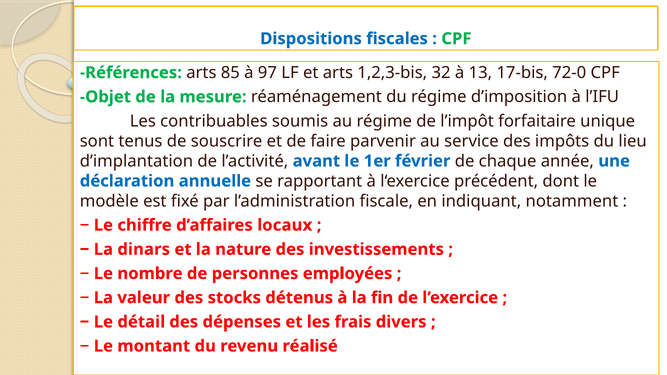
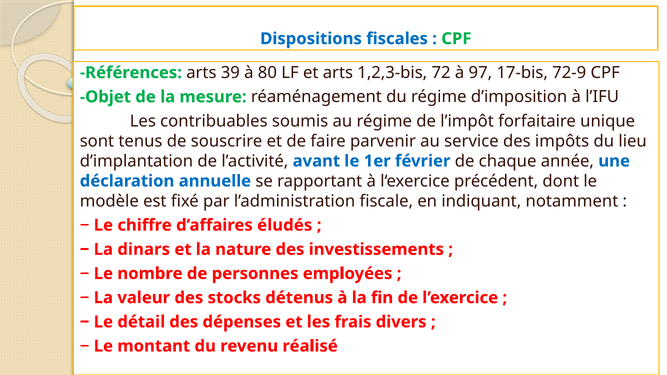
85: 85 -> 39 (230, 73)
97: 97 -> 80 (267, 73)
32: 32 -> 72 (441, 73)
13: 13 -> 97 (480, 73)
72-0: 72-0 -> 72-9 (569, 73)
locaux: locaux -> éludés (285, 225)
